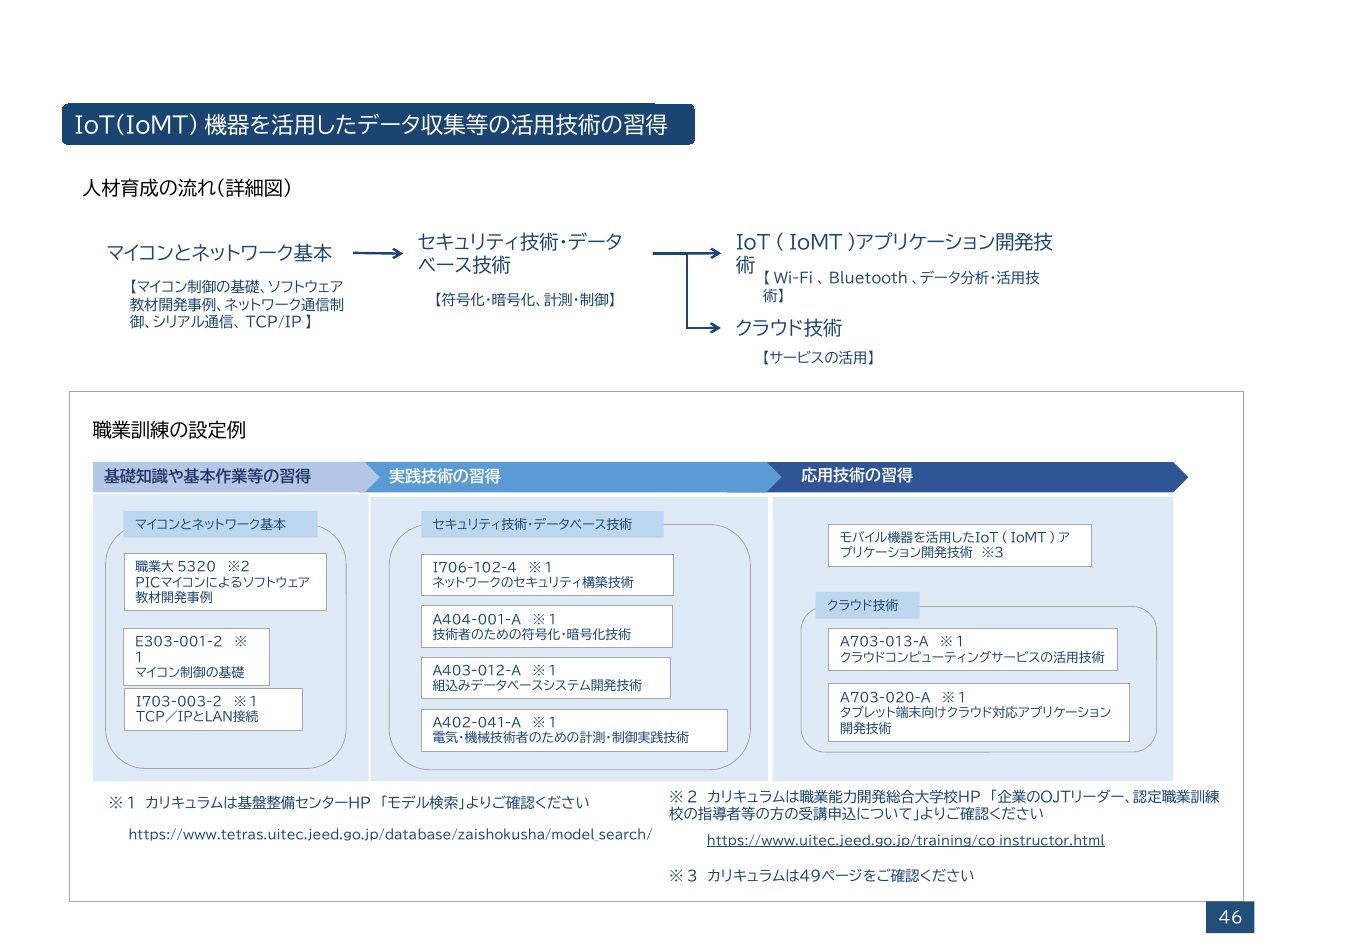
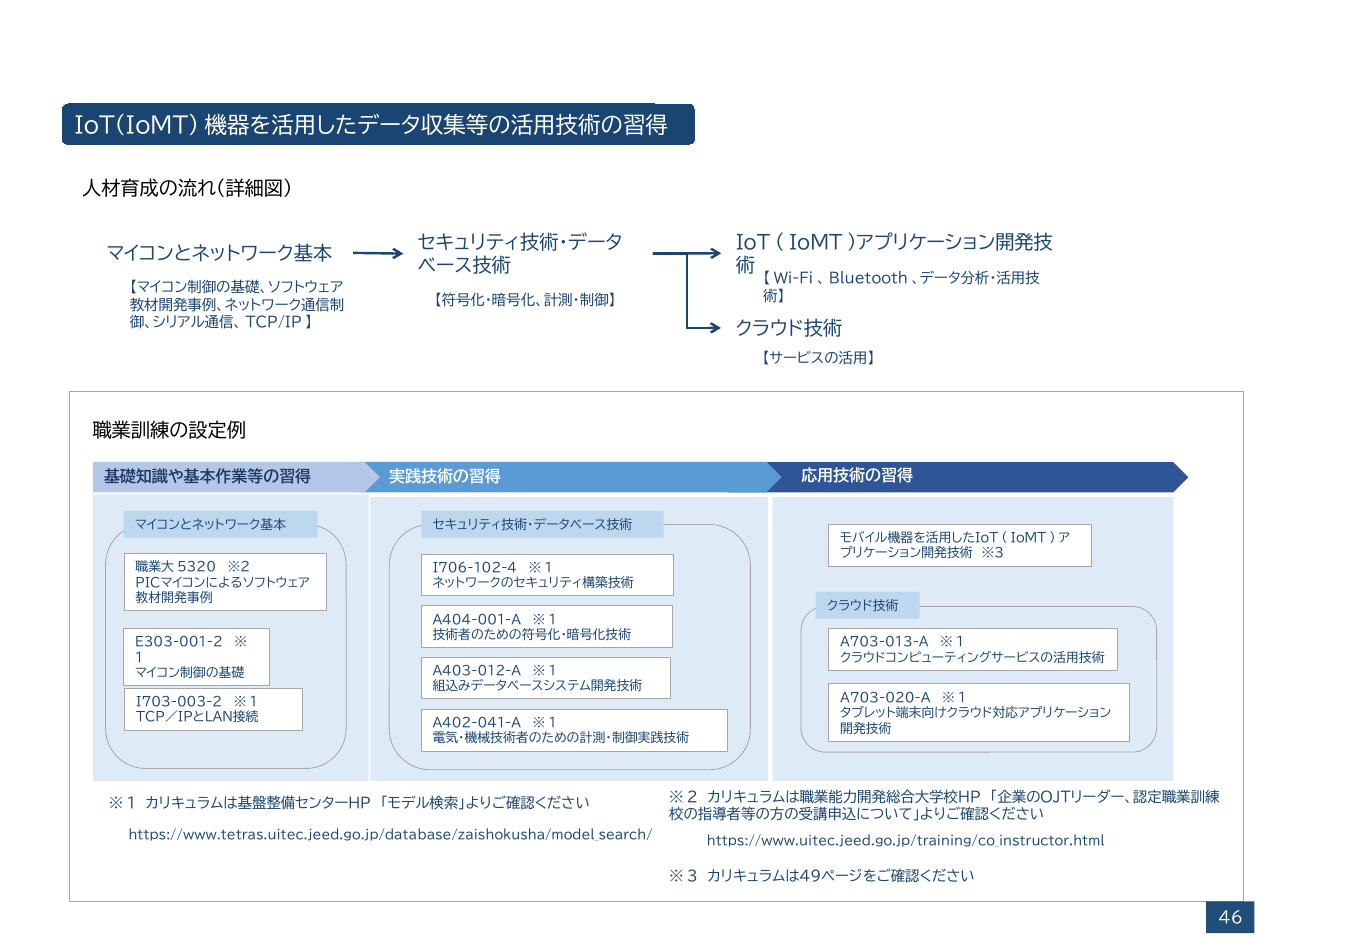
https://www.uitec.jeed.go.jp/training/co_instructor.html underline: present -> none (906, 841)
